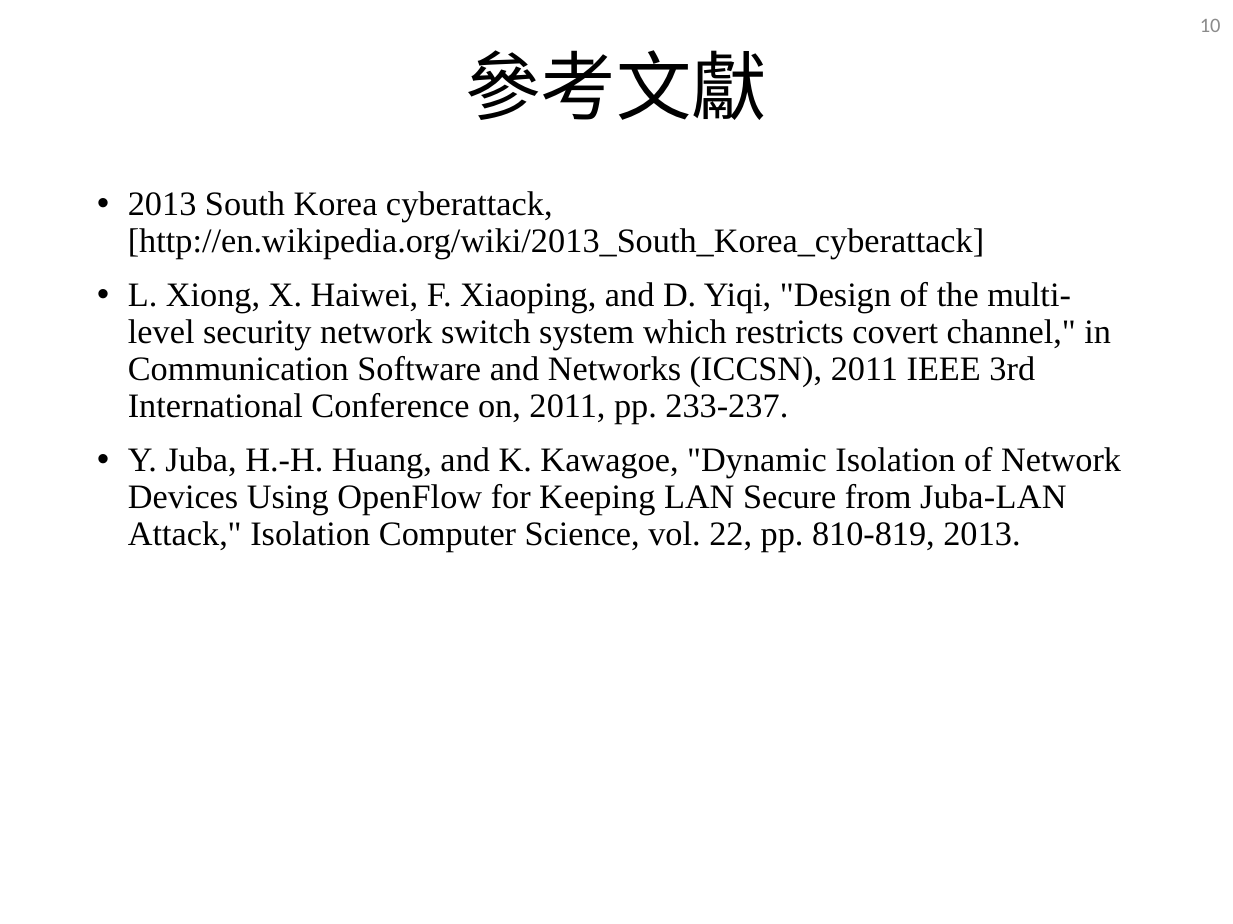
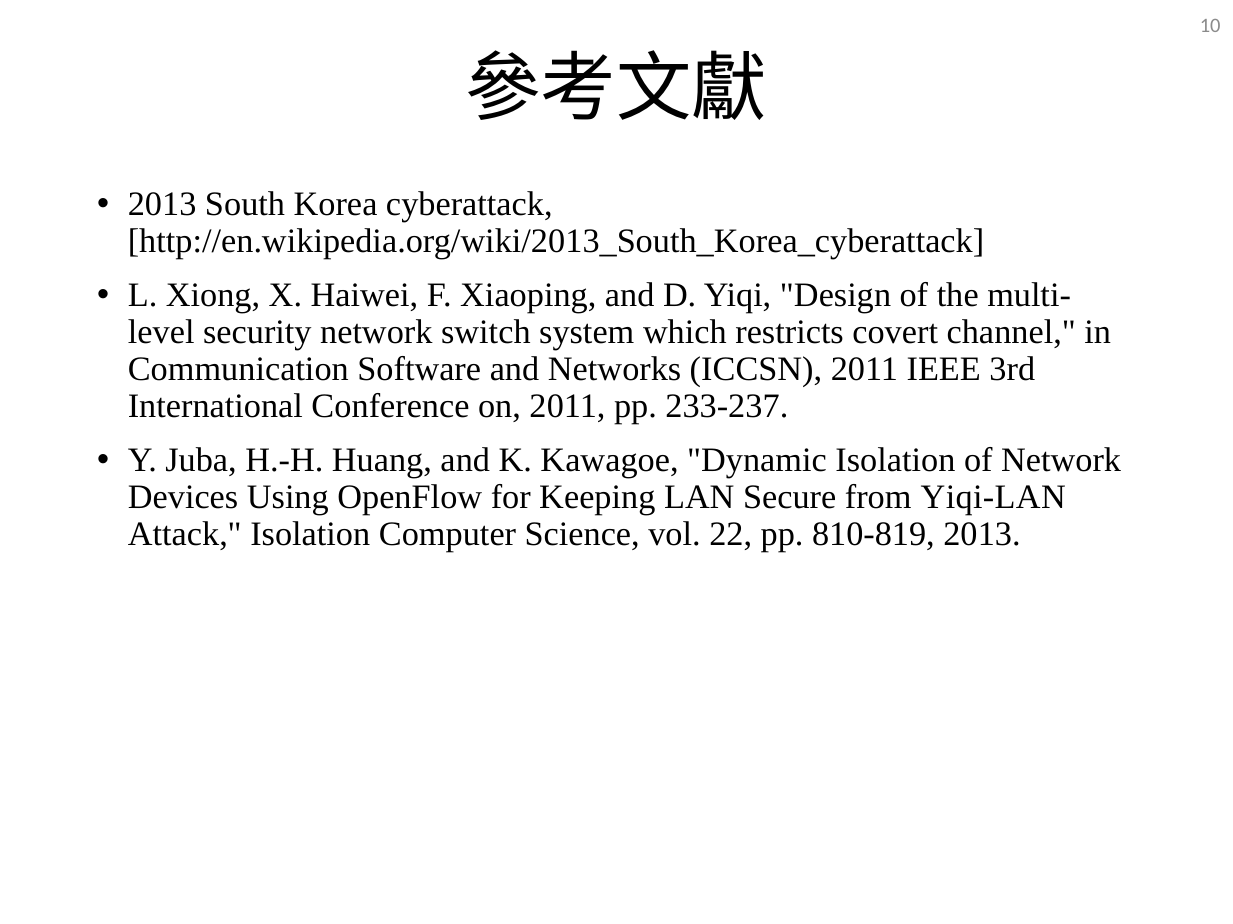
Juba-LAN: Juba-LAN -> Yiqi-LAN (993, 498)
